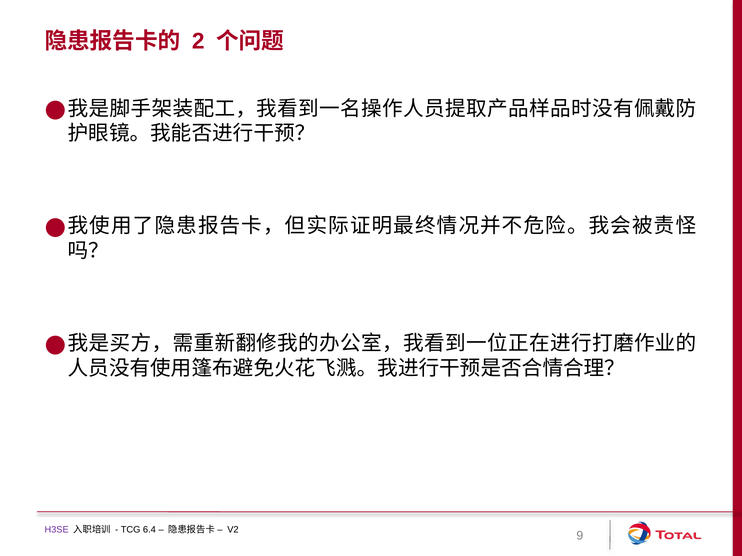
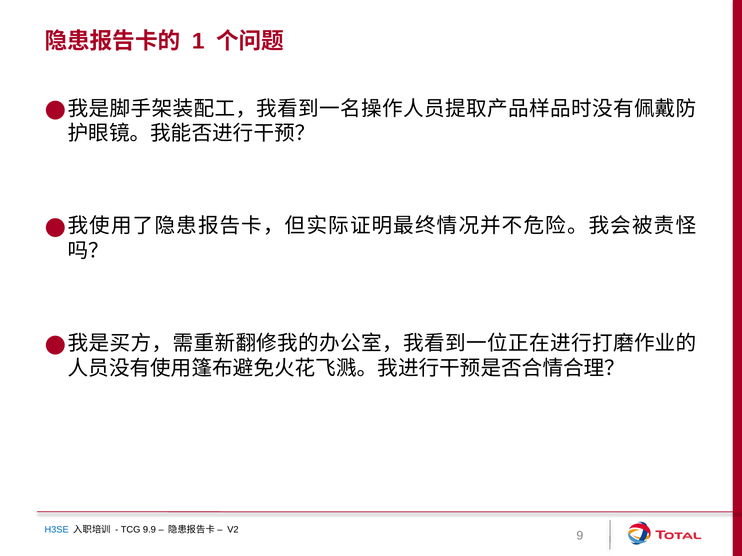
2: 2 -> 1 (198, 41)
H3SE colour: purple -> blue (57, 530)
6.4: 6.4 -> 9.9 (149, 530)
